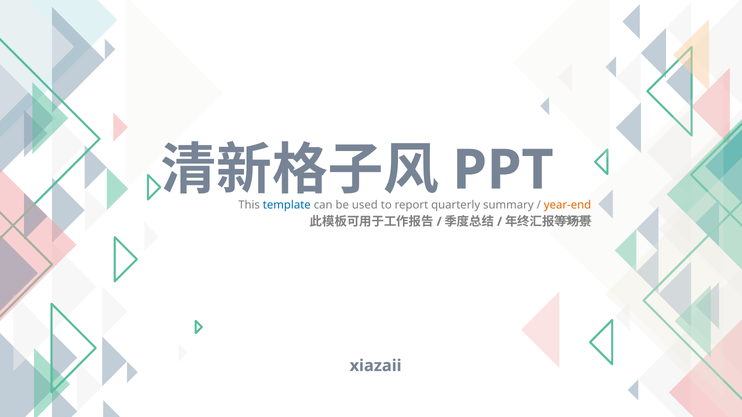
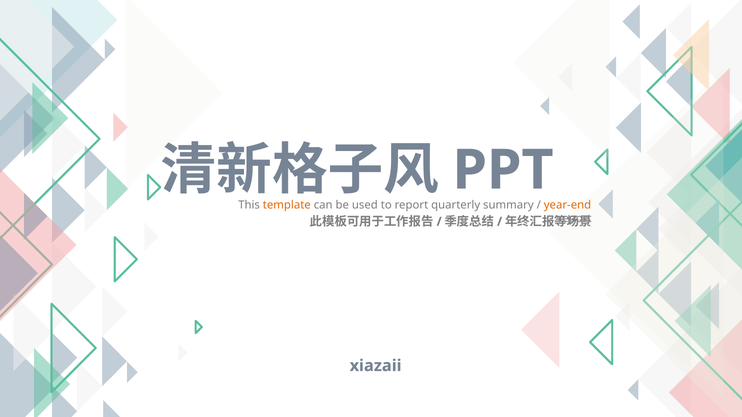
template colour: blue -> orange (287, 205)
